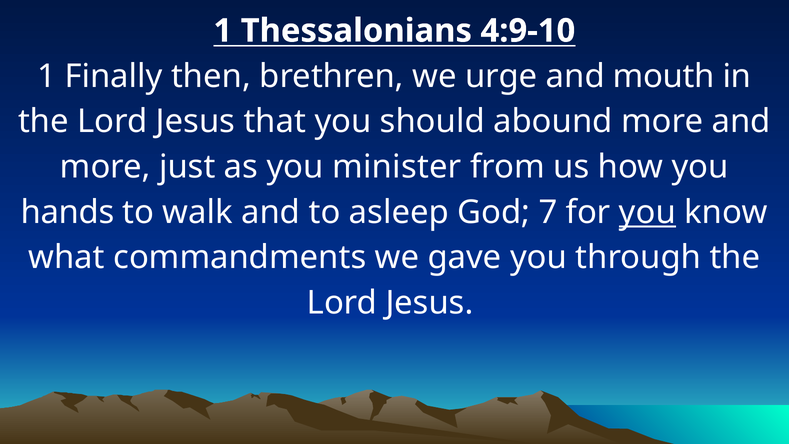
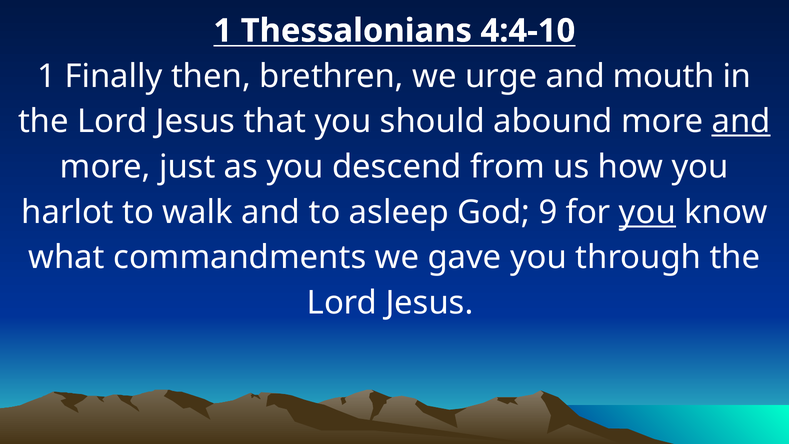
4:9-10: 4:9-10 -> 4:4-10 (528, 31)
and underline: none -> present (741, 121)
minister: minister -> descend (397, 167)
hands: hands -> harlot (68, 212)
7: 7 -> 9 (548, 212)
